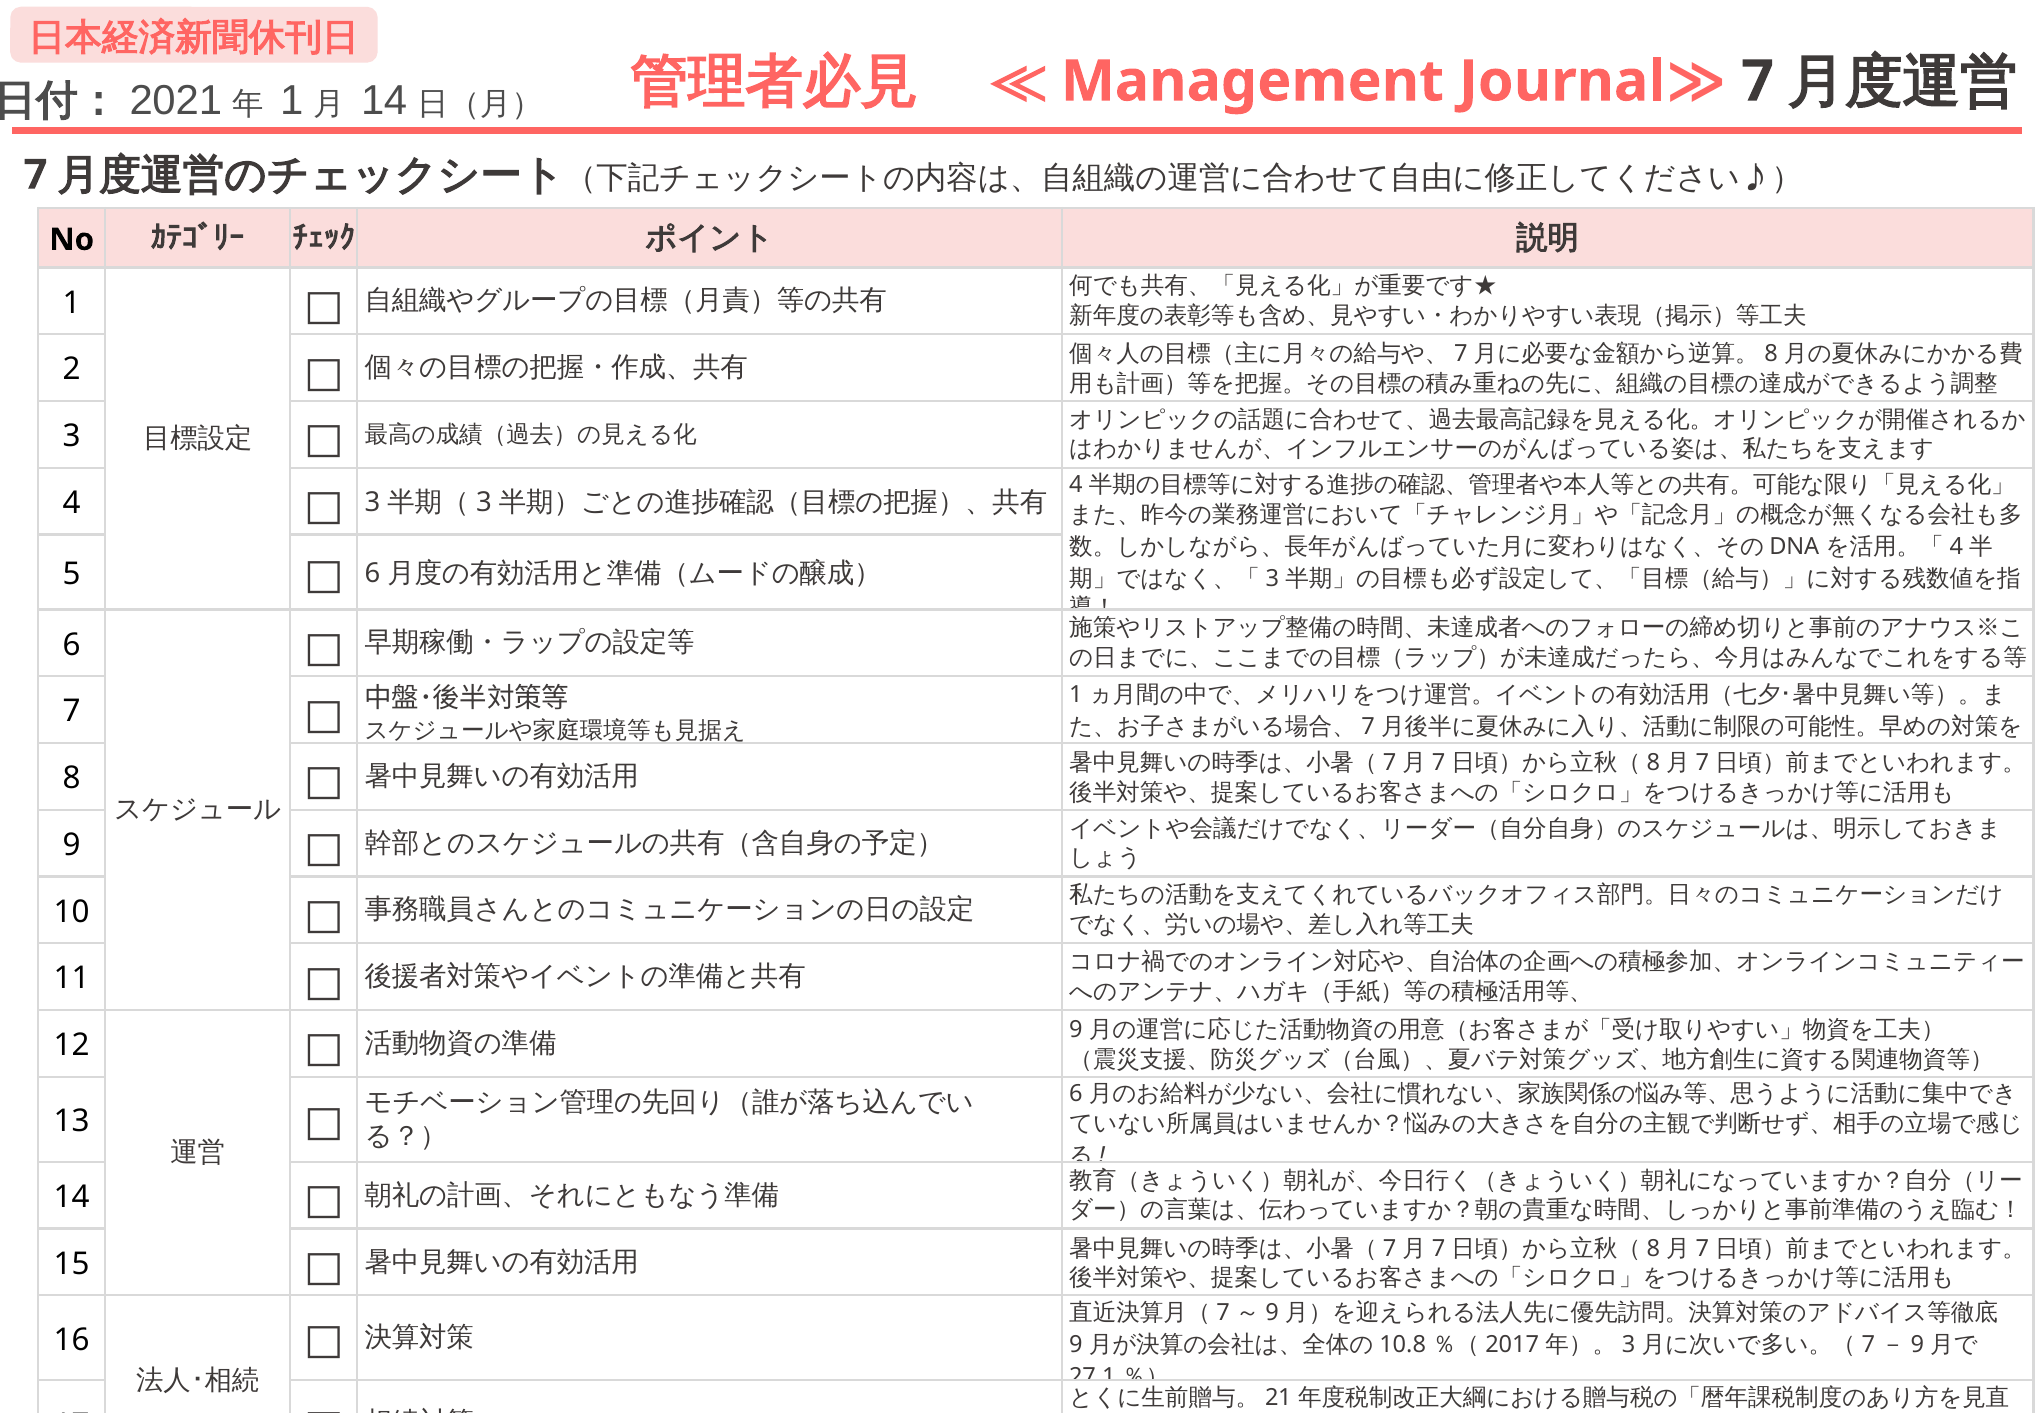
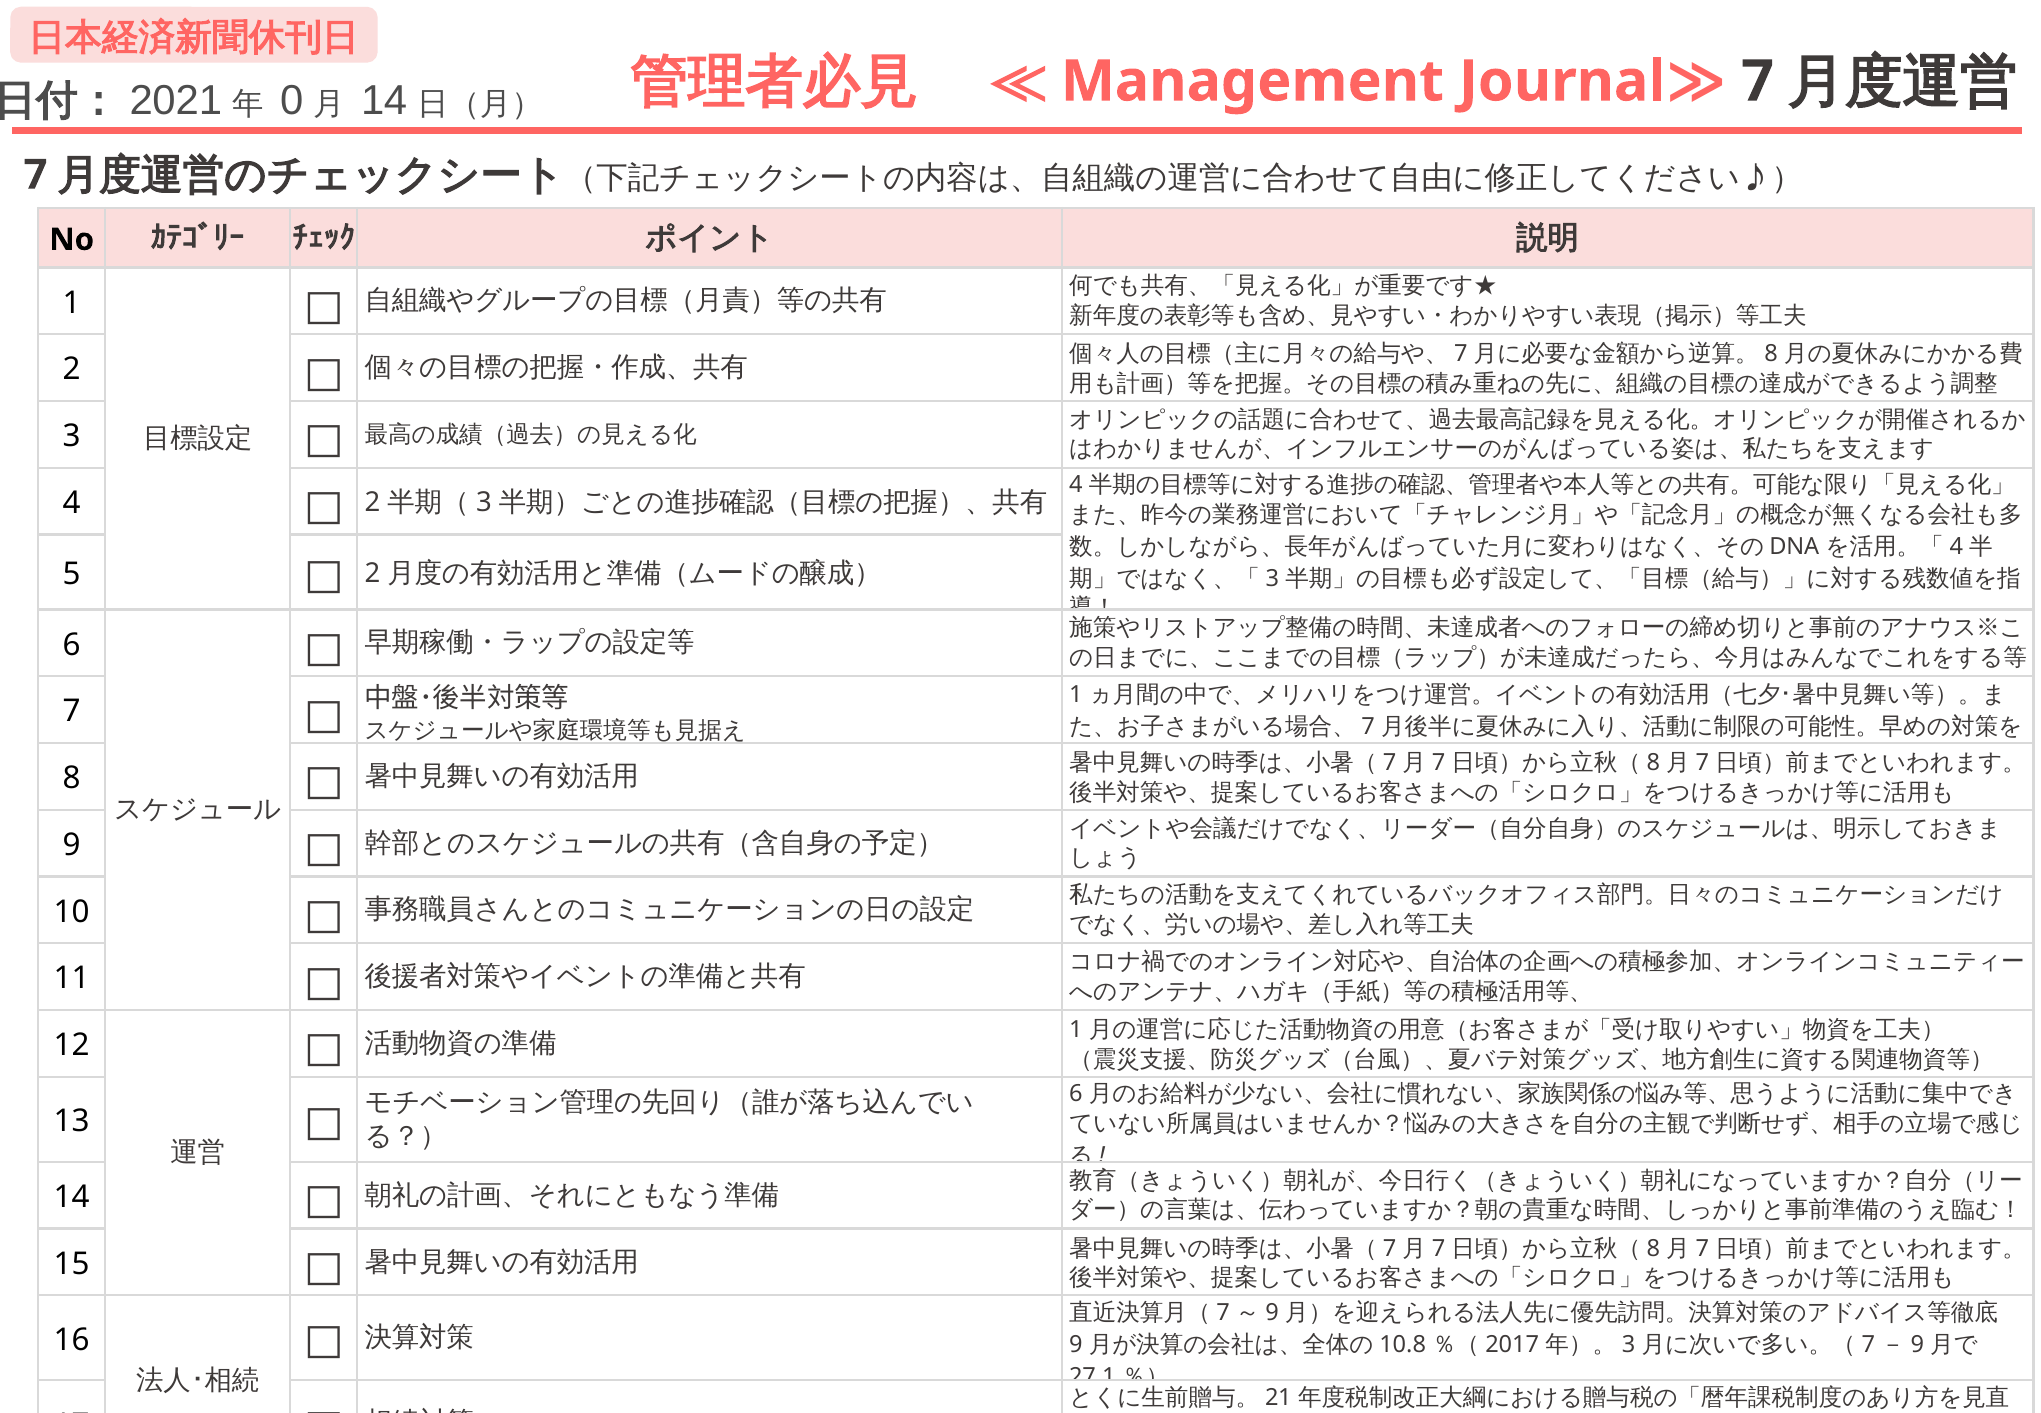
1: 1 -> 0 (292, 100)
3: 3 -> 2 (372, 503)
6: 6 -> 2 (372, 573)
9: 9 -> 1 (1076, 1030)
